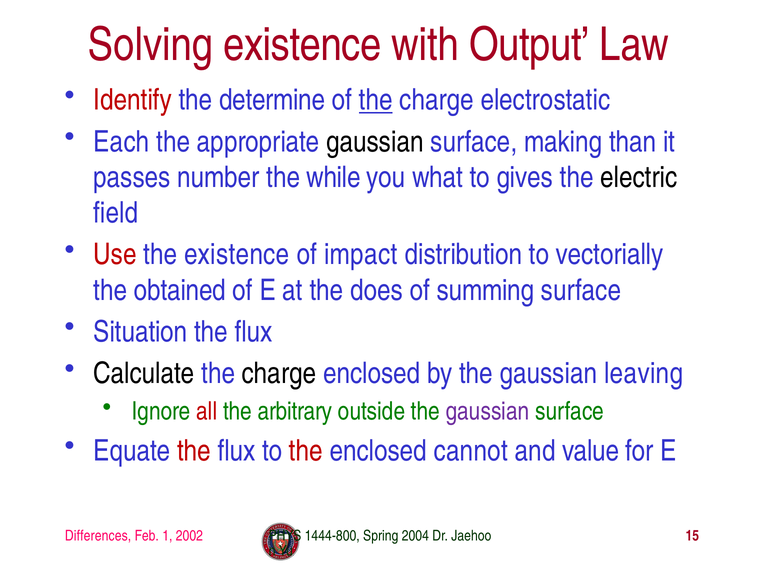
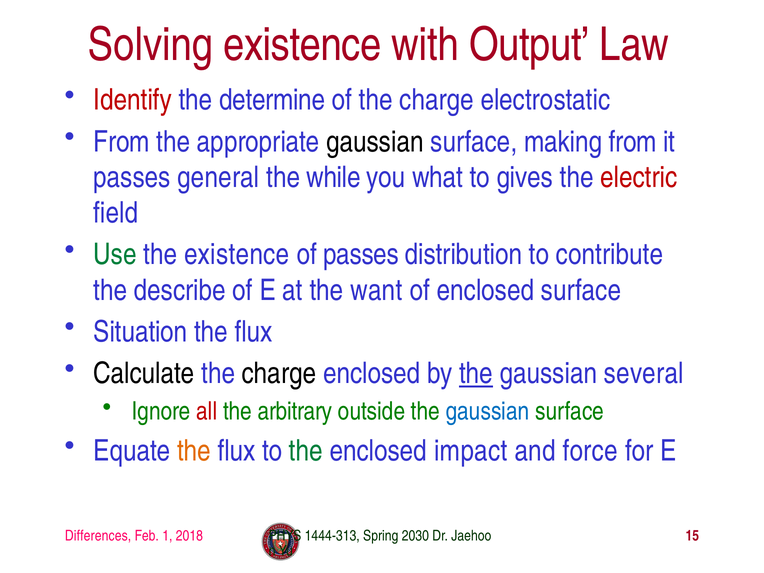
the underline: present -> none (376, 100)
Each: Each -> From (122, 142)
making than: than -> from (633, 142)
number: number -> general (218, 177)
electric colour: black -> red (639, 177)
Use colour: red -> green (115, 255)
of impact: impact -> passes (361, 255)
vectorially: vectorially -> contribute (610, 255)
obtained: obtained -> describe (180, 290)
does: does -> want (376, 290)
of summing: summing -> enclosed (485, 290)
the underline: none -> present (476, 374)
leaving: leaving -> several (644, 374)
gaussian colour: purple -> blue (488, 412)
the colour: red -> orange (194, 451)
the colour: red -> green (306, 451)
cannot: cannot -> impact (471, 451)
value: value -> force (590, 451)
2002: 2002 -> 2018 (189, 536)
1444-800: 1444-800 -> 1444-313 (332, 536)
2004: 2004 -> 2030 (415, 536)
